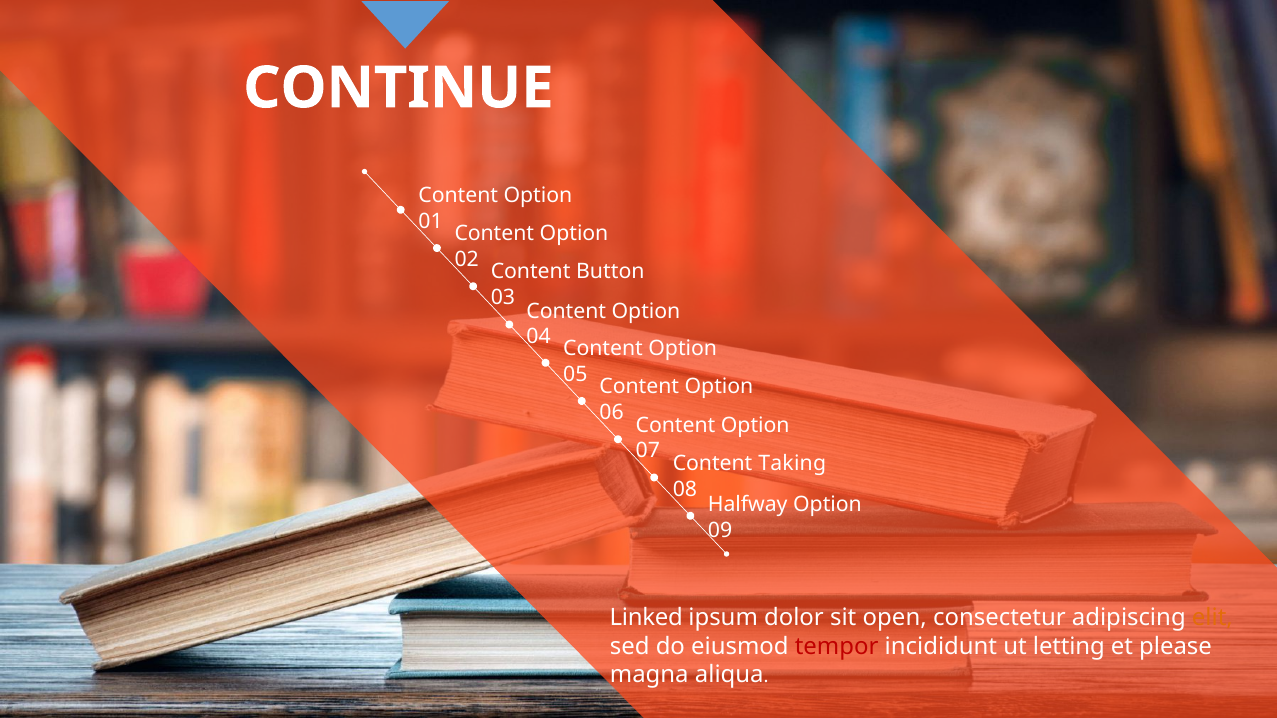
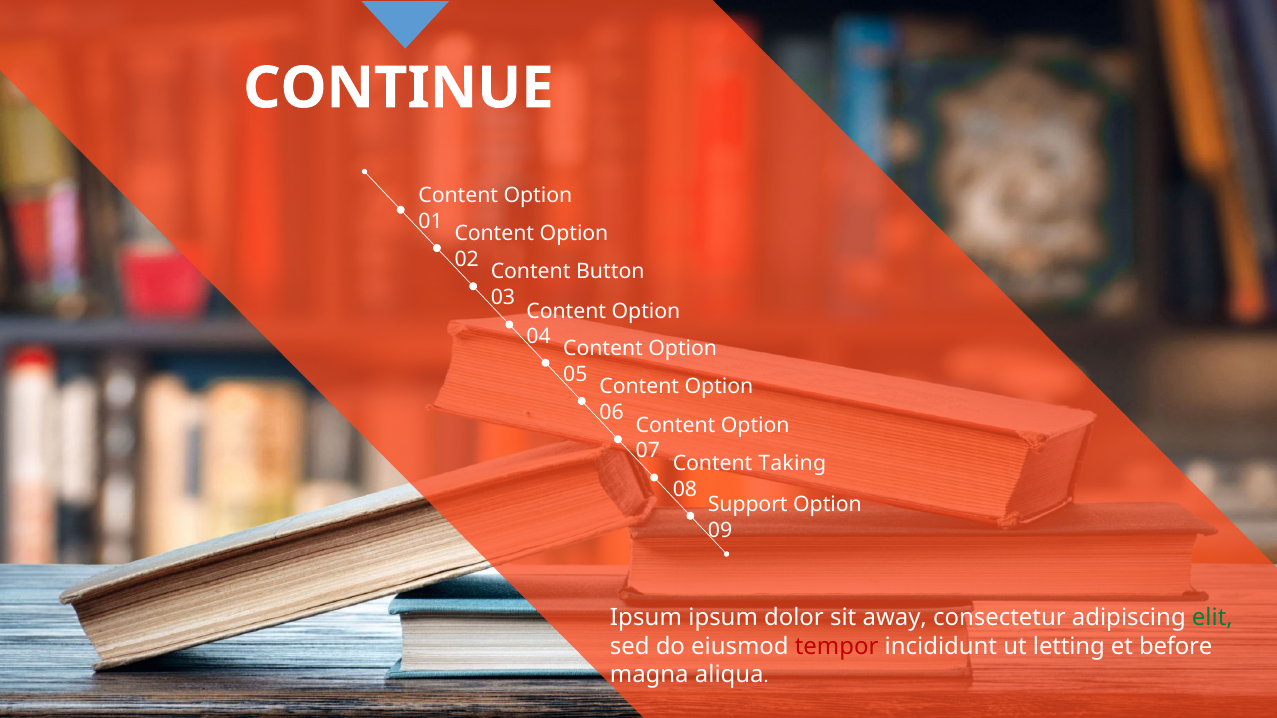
Halfway: Halfway -> Support (748, 505)
Linked: Linked -> Ipsum (646, 618)
open: open -> away (895, 618)
elit colour: orange -> green (1212, 618)
please: please -> before (1176, 646)
